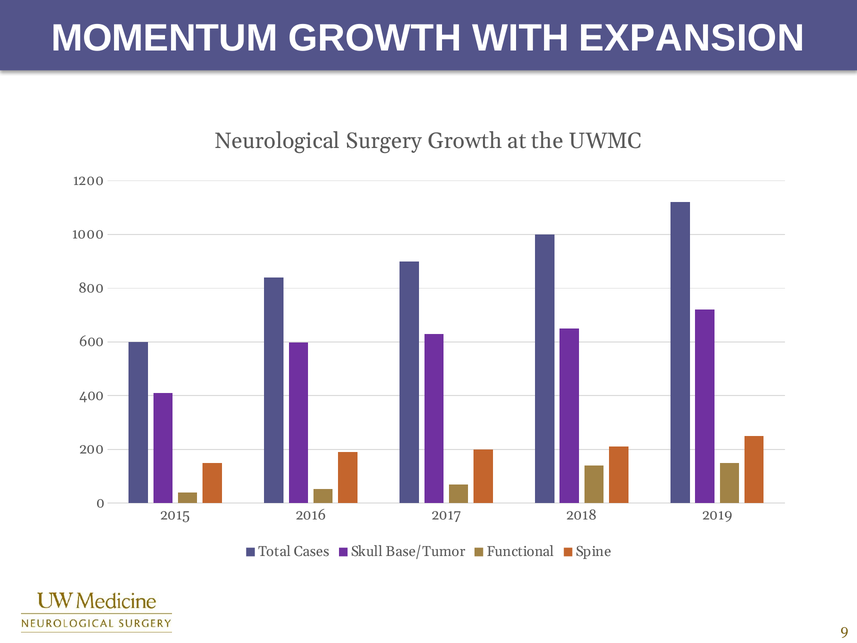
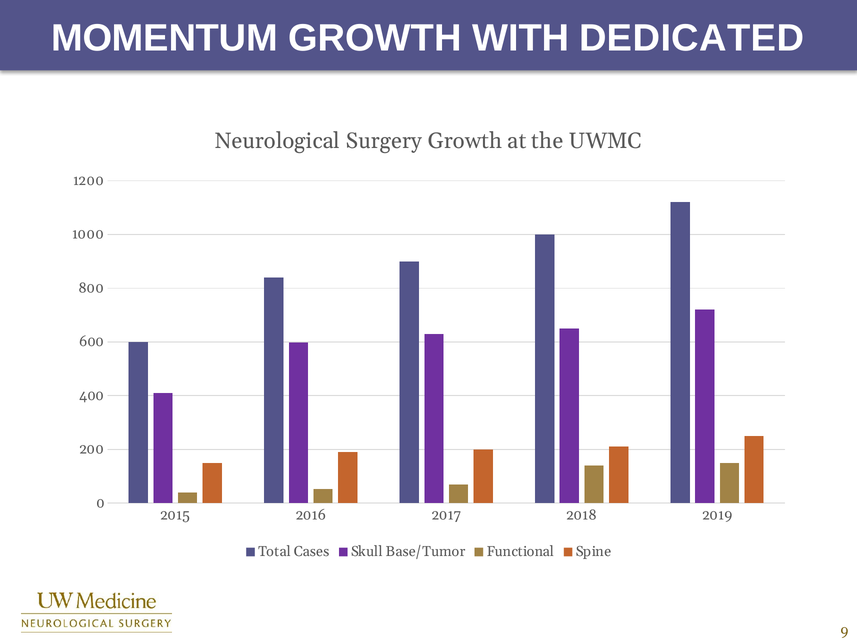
EXPANSION: EXPANSION -> DEDICATED (692, 38)
